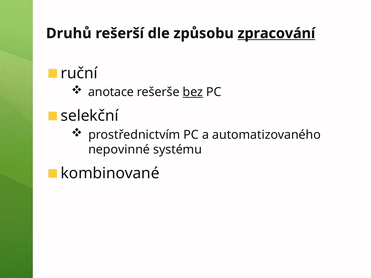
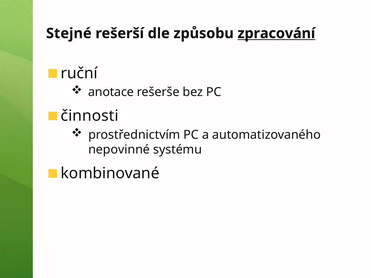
Druhů: Druhů -> Stejné (69, 33)
bez underline: present -> none (193, 92)
selekční: selekční -> činnosti (90, 116)
